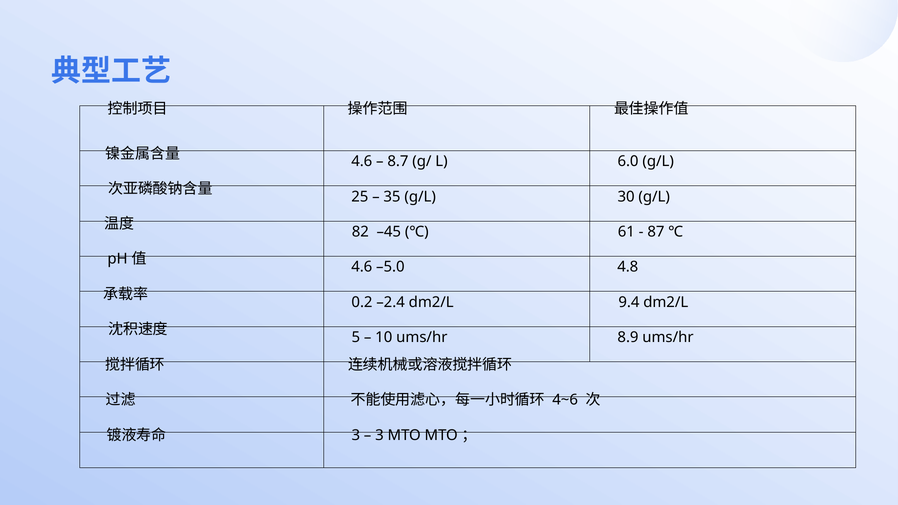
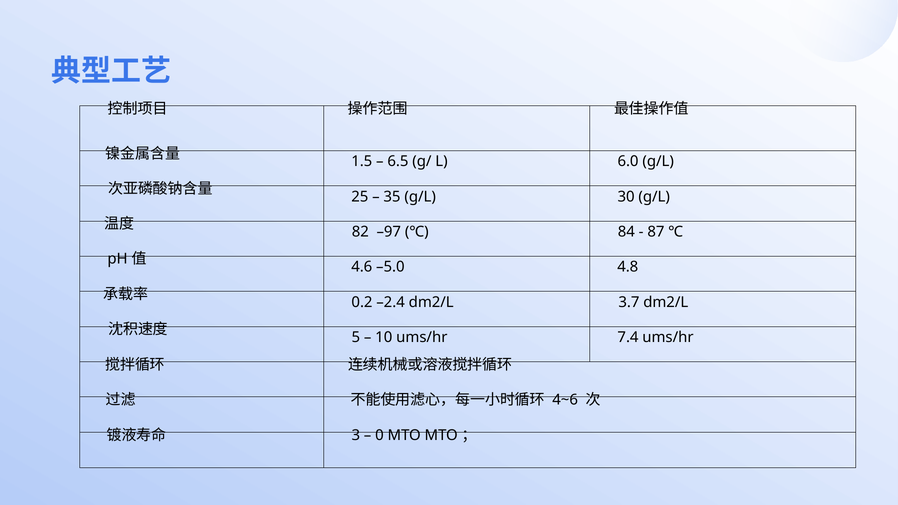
4.6: 4.6 -> 1.5 (362, 162)
8.7: 8.7 -> 6.5 (398, 162)
–45: –45 -> –97 (389, 232)
61: 61 -> 84 (626, 232)
9.4: 9.4 -> 3.7 (629, 302)
8.9: 8.9 -> 7.4 (628, 337)
3: 3 -> 0 (379, 435)
